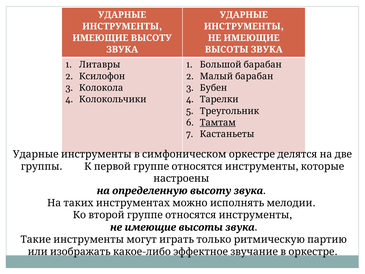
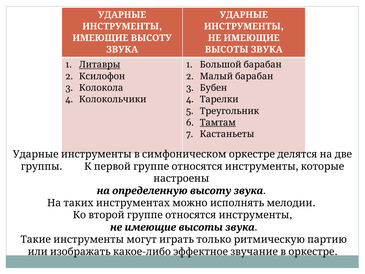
Литавры underline: none -> present (100, 65)
